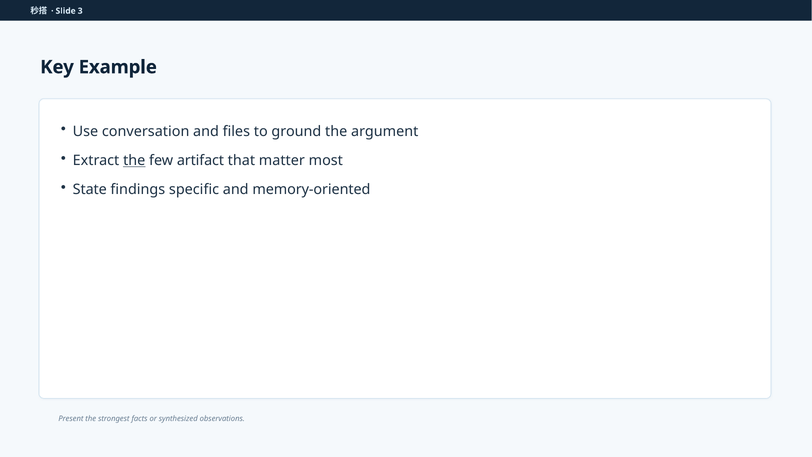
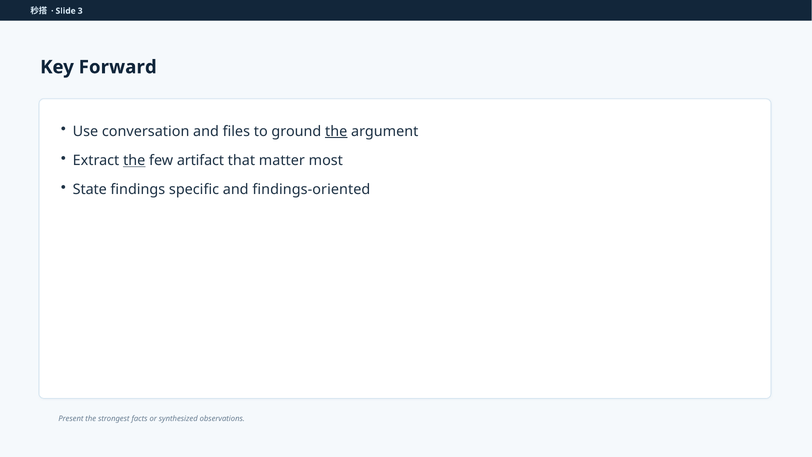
Example: Example -> Forward (118, 67)
the underline: none -> present (336, 131)
memory-oriented: memory-oriented -> findings-oriented (311, 190)
